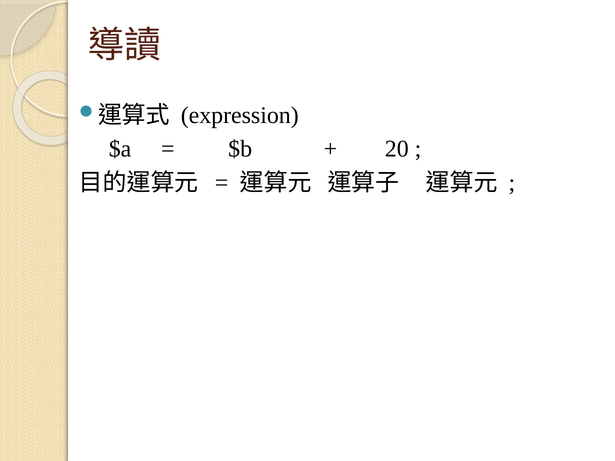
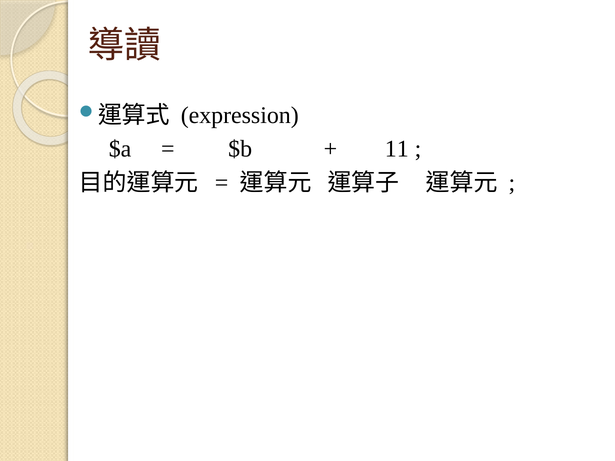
20: 20 -> 11 (397, 149)
